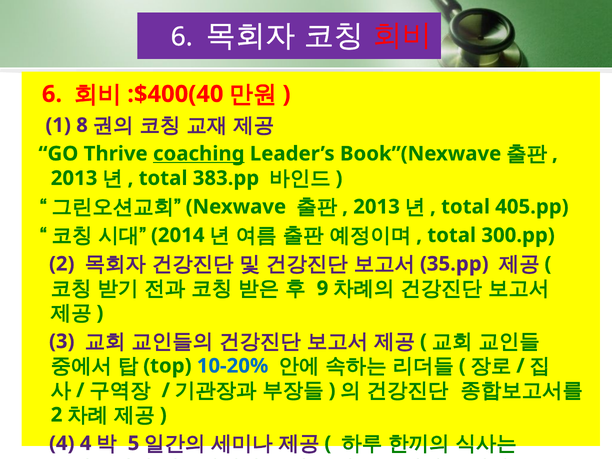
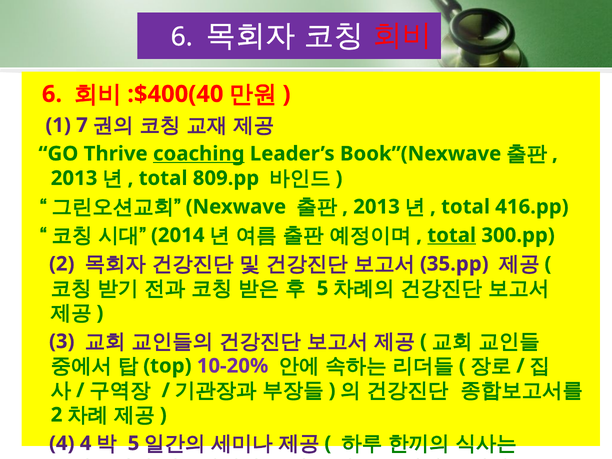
8: 8 -> 7 (82, 125)
383.pp: 383.pp -> 809.pp (226, 178)
405.pp: 405.pp -> 416.pp (532, 207)
total underline: none -> present (452, 235)
9: 9 -> 5 (323, 288)
10-20% colour: blue -> purple (233, 366)
